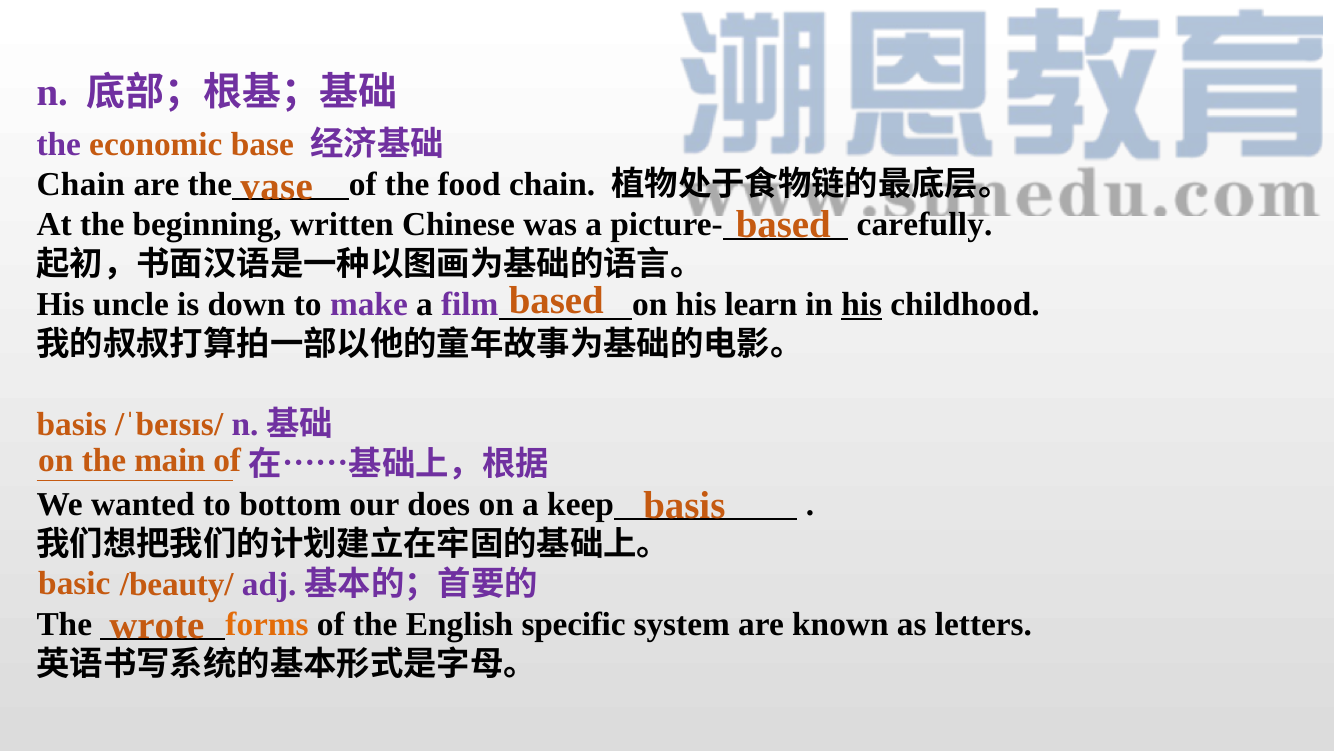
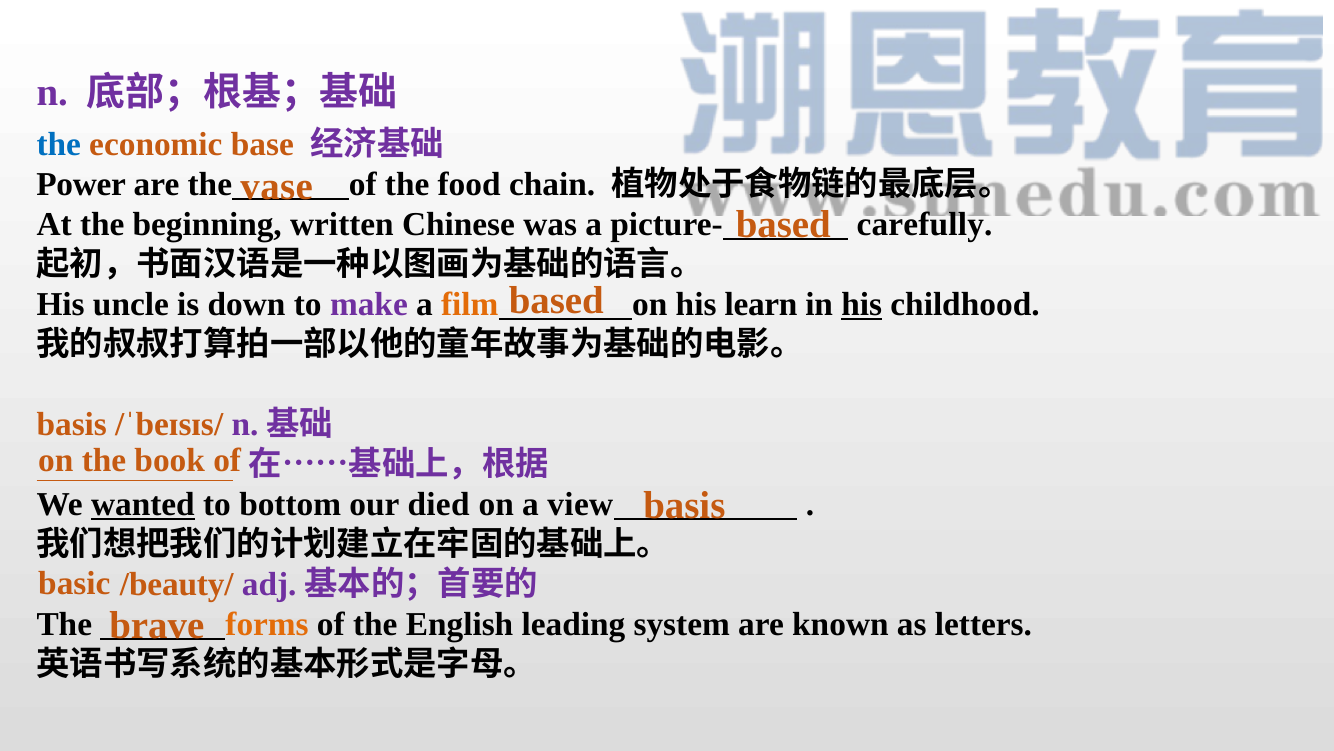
the colour: purple -> blue (59, 144)
Chain: Chain -> Power (81, 184)
film colour: purple -> orange (470, 304)
main: main -> book (170, 460)
wanted underline: none -> present (143, 504)
does: does -> died (439, 504)
keep: keep -> view (580, 504)
wrote: wrote -> brave (157, 625)
specific: specific -> leading (573, 624)
